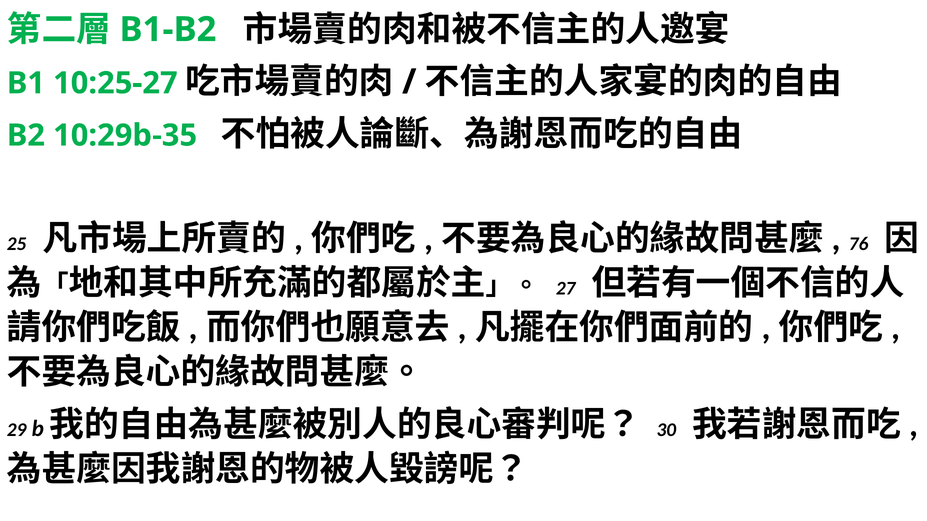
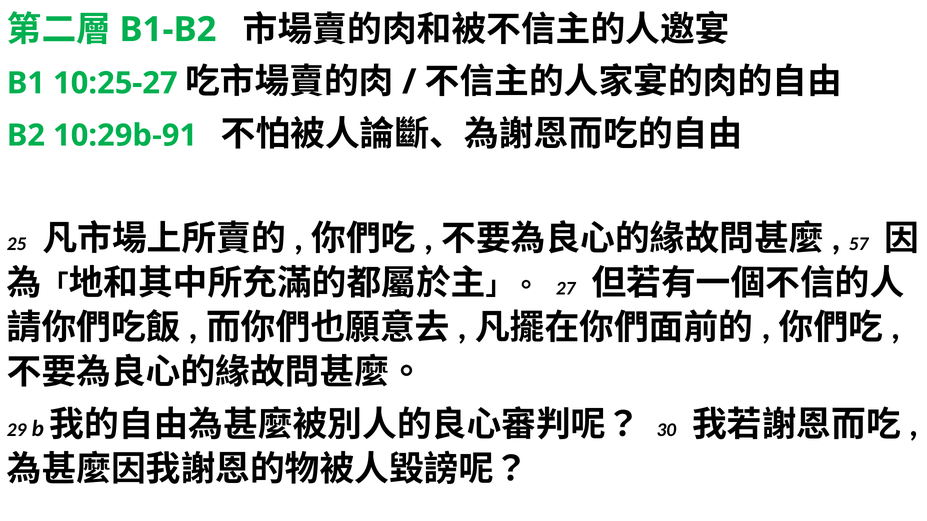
10:29b-35: 10:29b-35 -> 10:29b-91 (125, 136)
76: 76 -> 57 (859, 244)
